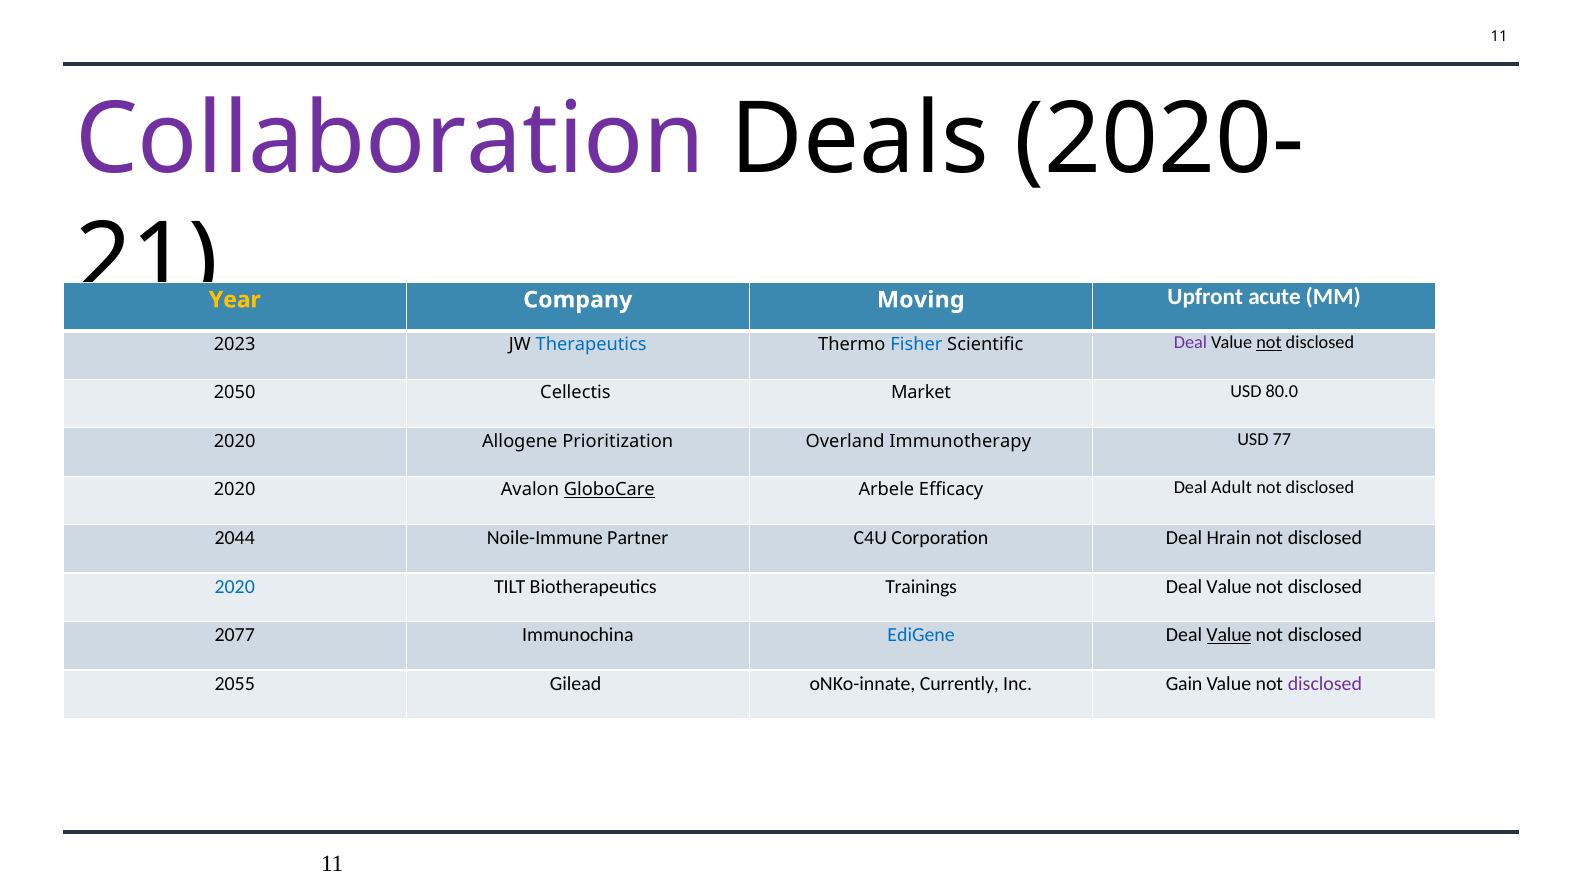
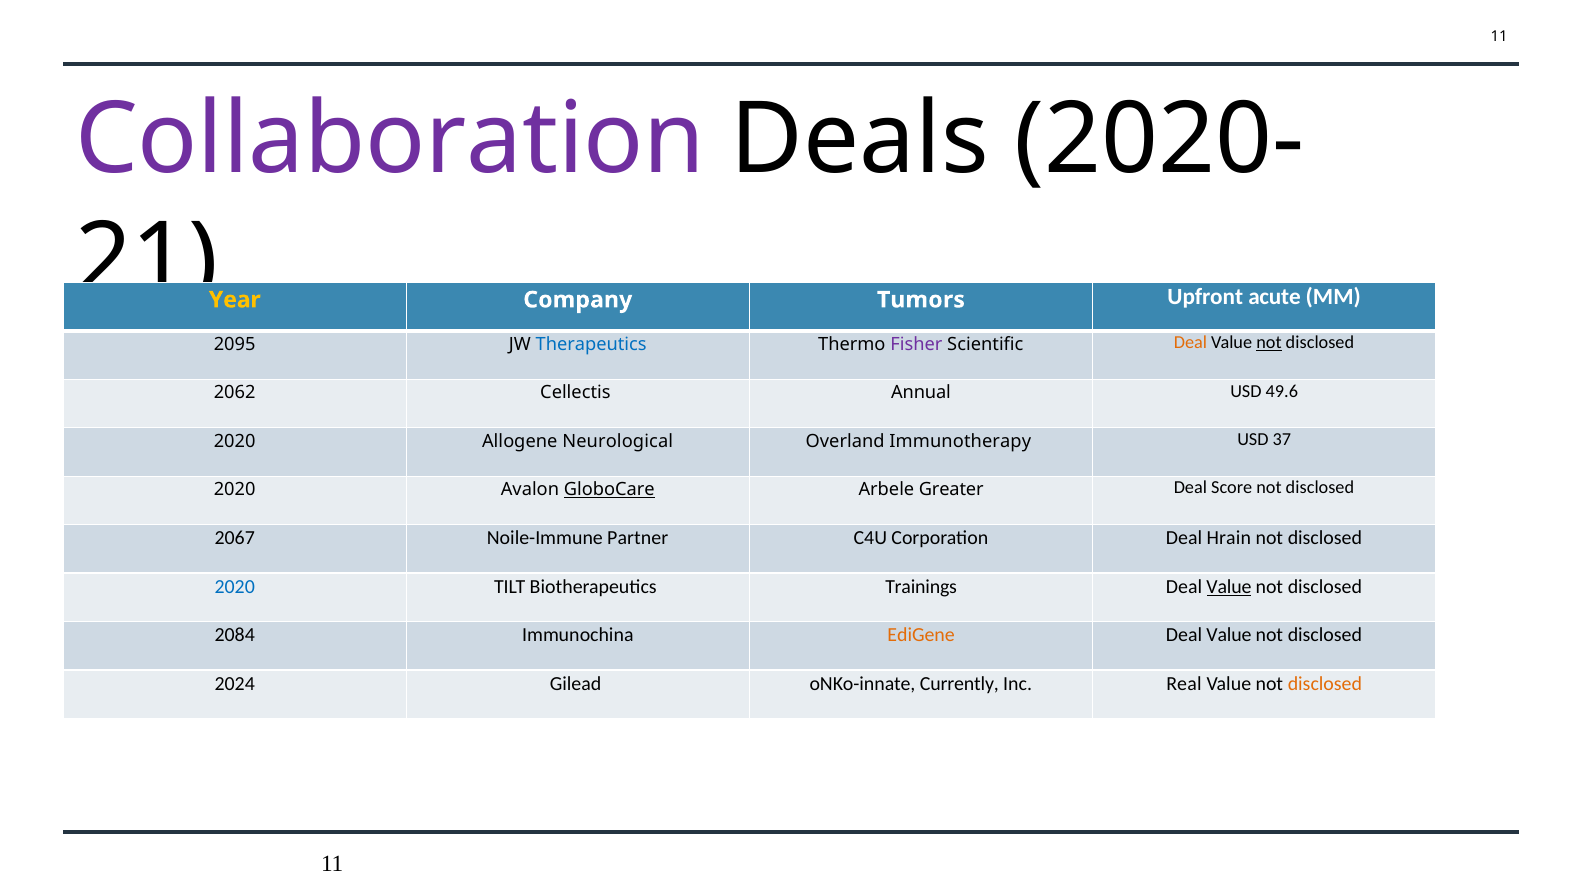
Moving: Moving -> Tumors (921, 300)
2023: 2023 -> 2095 (235, 345)
Fisher colour: blue -> purple (916, 345)
Deal colour: purple -> orange (1190, 343)
2050: 2050 -> 2062 (235, 393)
Market: Market -> Annual (921, 393)
80.0: 80.0 -> 49.6 (1282, 391)
Prioritization: Prioritization -> Neurological (618, 441)
77: 77 -> 37 (1282, 439)
Efficacy: Efficacy -> Greater (951, 490)
Adult: Adult -> Score (1232, 488)
2044: 2044 -> 2067 (235, 538)
Value underline: none -> present (1229, 587)
2077: 2077 -> 2084 (235, 635)
EdiGene colour: blue -> orange (921, 635)
Value underline: present -> none (1229, 635)
2055: 2055 -> 2024 (235, 684)
Gain: Gain -> Real (1184, 684)
disclosed colour: purple -> orange (1325, 684)
